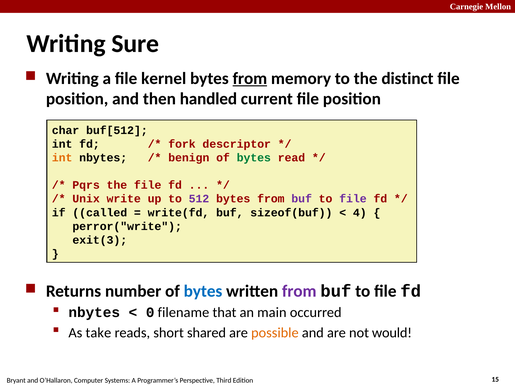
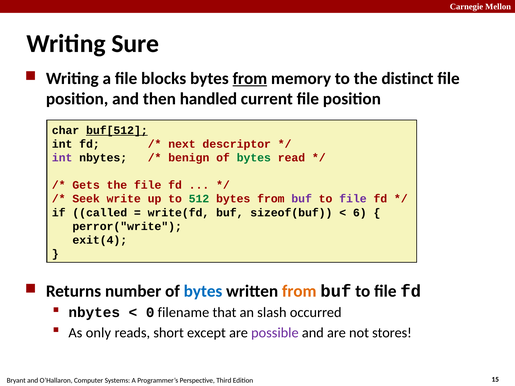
kernel: kernel -> blocks (164, 78)
buf[512 underline: none -> present (117, 130)
fork: fork -> next (182, 144)
int colour: orange -> purple (62, 158)
Pqrs: Pqrs -> Gets (86, 185)
Unix: Unix -> Seek (86, 199)
512 colour: purple -> green (199, 199)
4: 4 -> 6 (360, 213)
exit(3: exit(3 -> exit(4 (100, 240)
from colour: purple -> orange (299, 291)
main: main -> slash (272, 313)
take: take -> only (98, 333)
shared: shared -> except (206, 333)
possible colour: orange -> purple (275, 333)
would: would -> stores (392, 333)
